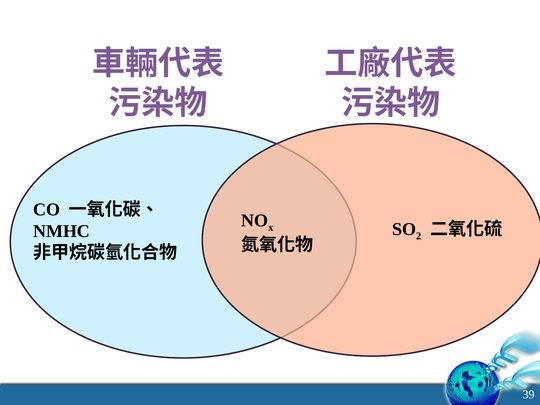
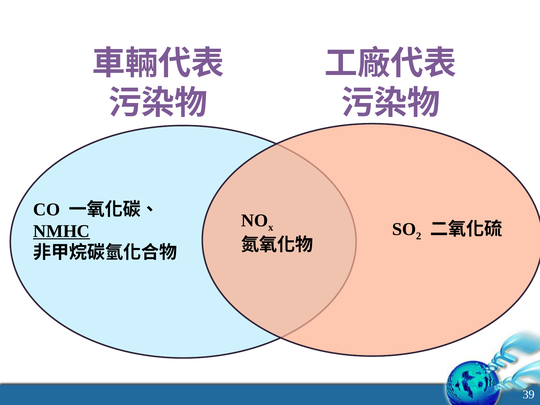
NMHC underline: none -> present (62, 231)
